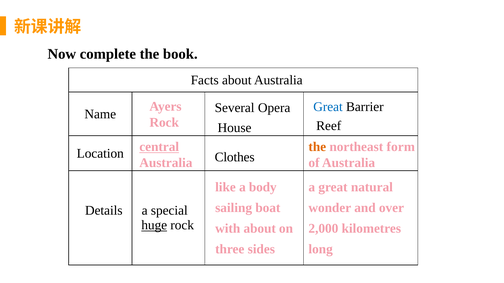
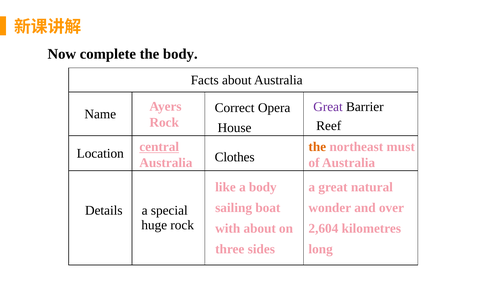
the book: book -> body (180, 54)
Great colour: blue -> purple (328, 107)
Several: Several -> Correct (235, 108)
form: form -> must (401, 147)
huge underline: present -> none (154, 226)
2,000: 2,000 -> 2,604 (323, 229)
